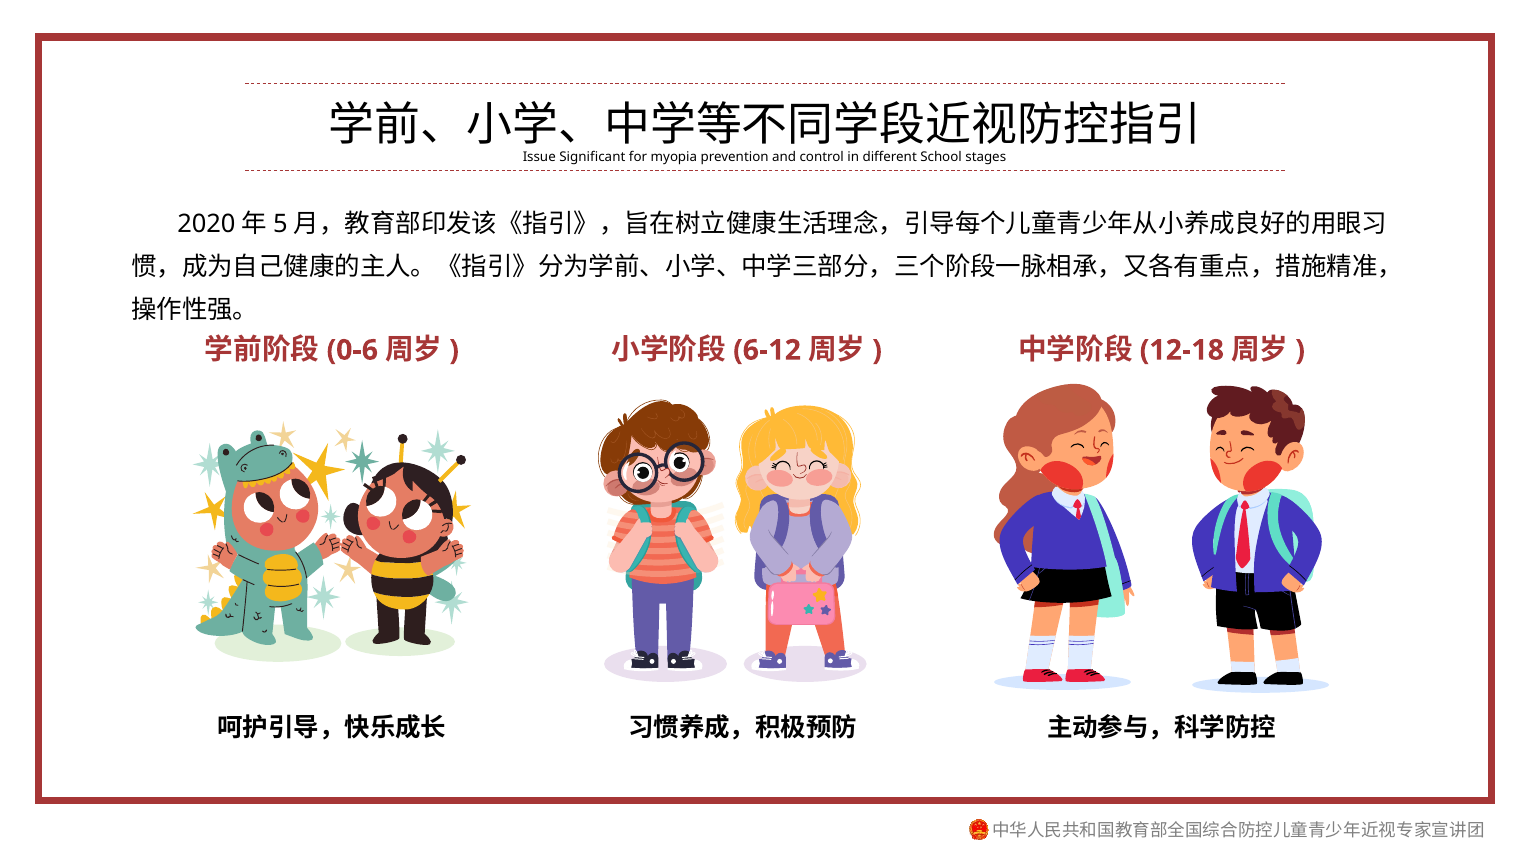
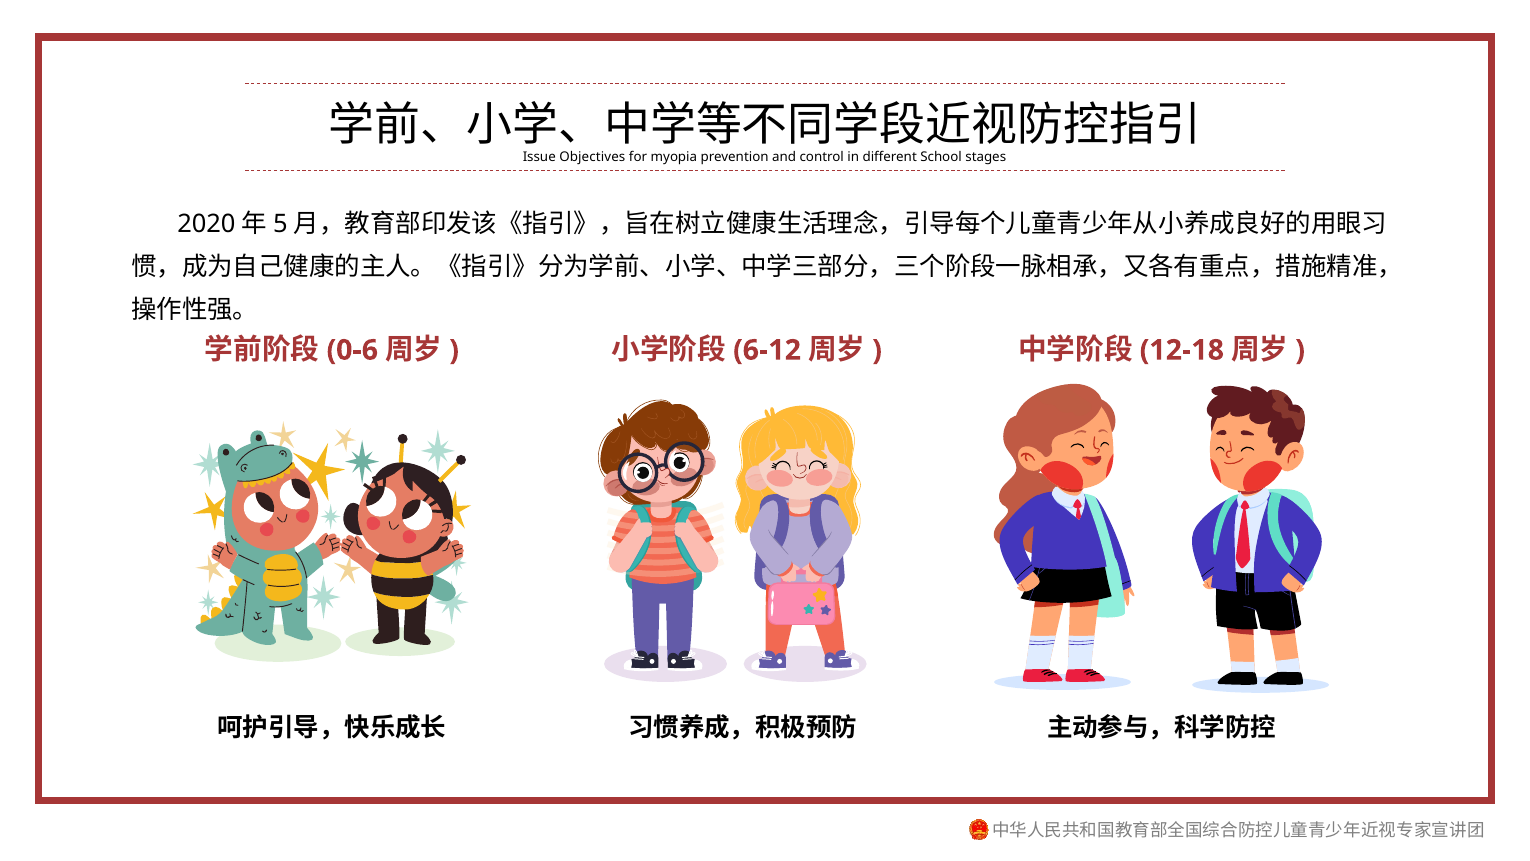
Significant: Significant -> Objectives (592, 157)
